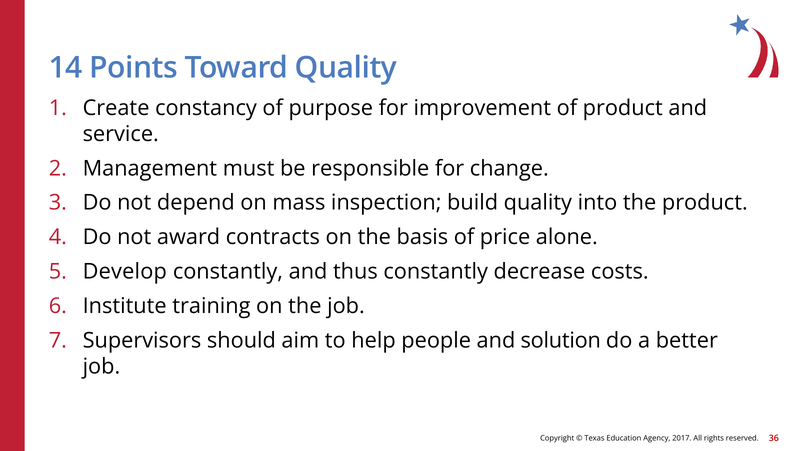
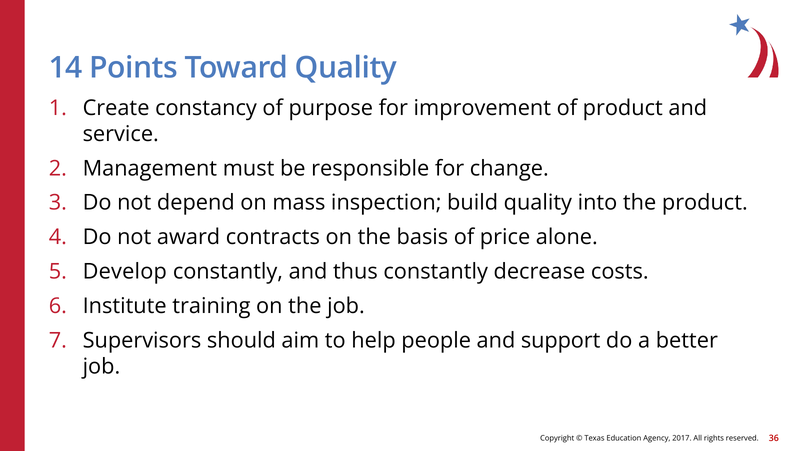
solution: solution -> support (561, 341)
